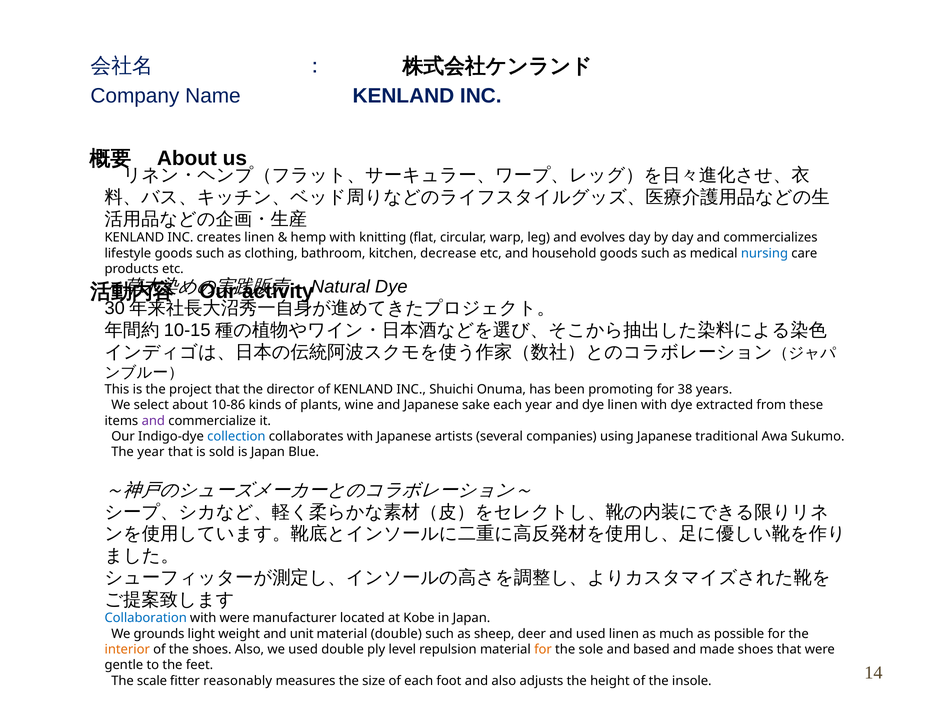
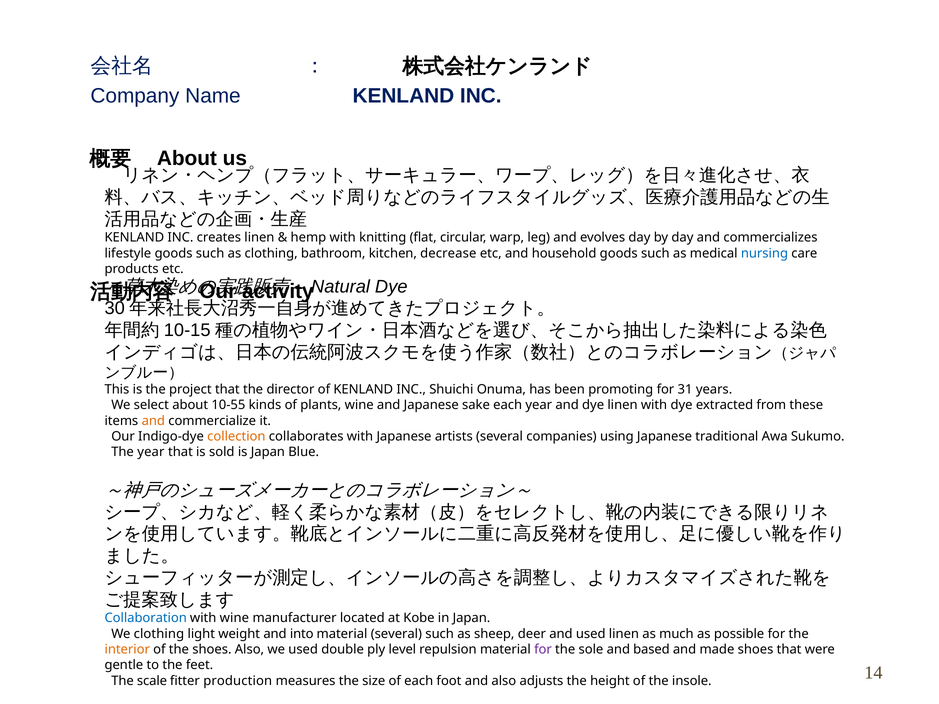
38: 38 -> 31 (685, 390)
10-86: 10-86 -> 10-55 (228, 405)
and colour: purple -> orange (153, 421)
collection colour: blue -> orange (236, 437)
with were: were -> wine (234, 618)
We grounds: grounds -> clothing (159, 634)
unit: unit -> into (302, 634)
material double: double -> several (396, 634)
for colour: orange -> purple (543, 650)
reasonably: reasonably -> production (238, 681)
